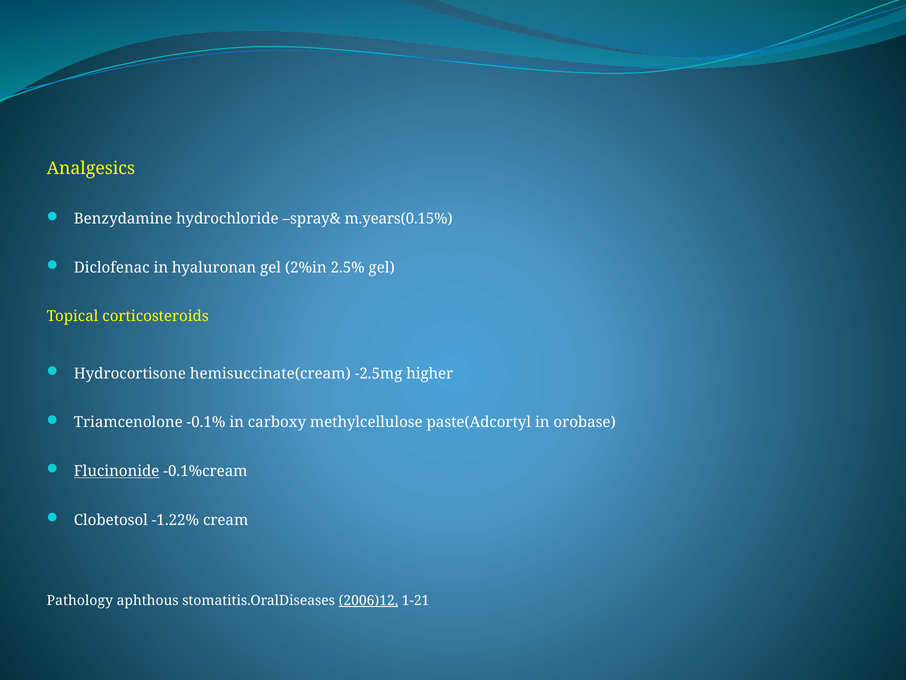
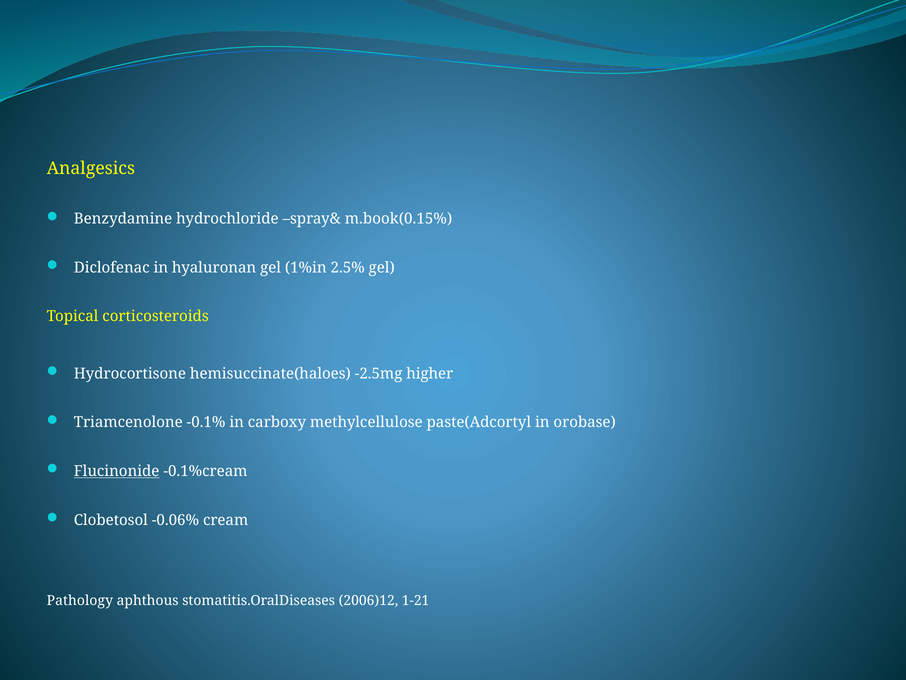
m.years(0.15%: m.years(0.15% -> m.book(0.15% (399, 219)
2%in: 2%in -> 1%in (306, 268)
hemisuccinate(cream: hemisuccinate(cream -> hemisuccinate(haloes (270, 373)
-1.22%: -1.22% -> -0.06% (175, 520)
2006)12 underline: present -> none (368, 600)
